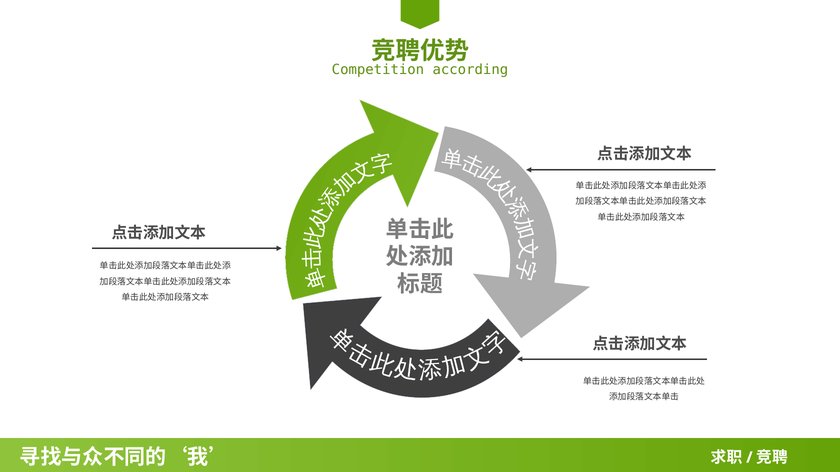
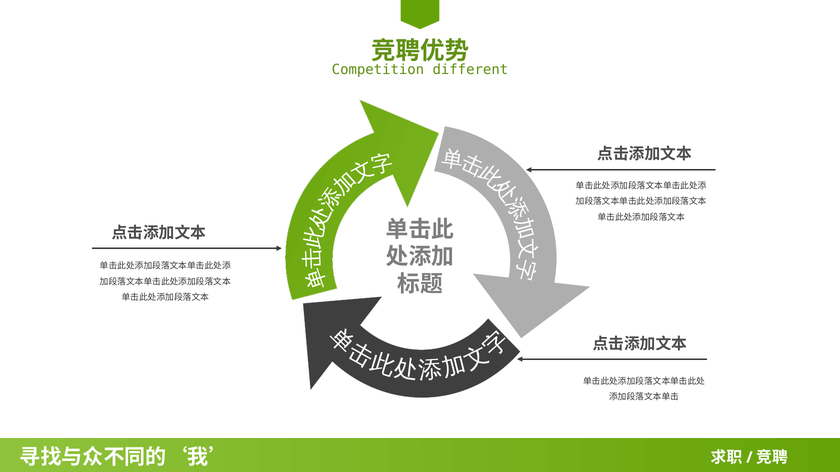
according: according -> different (470, 70)
